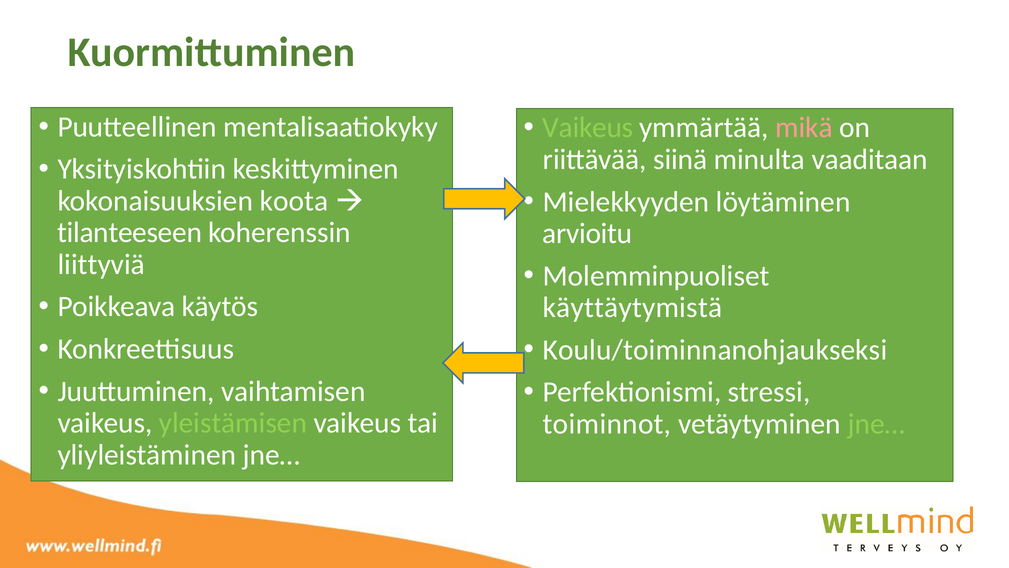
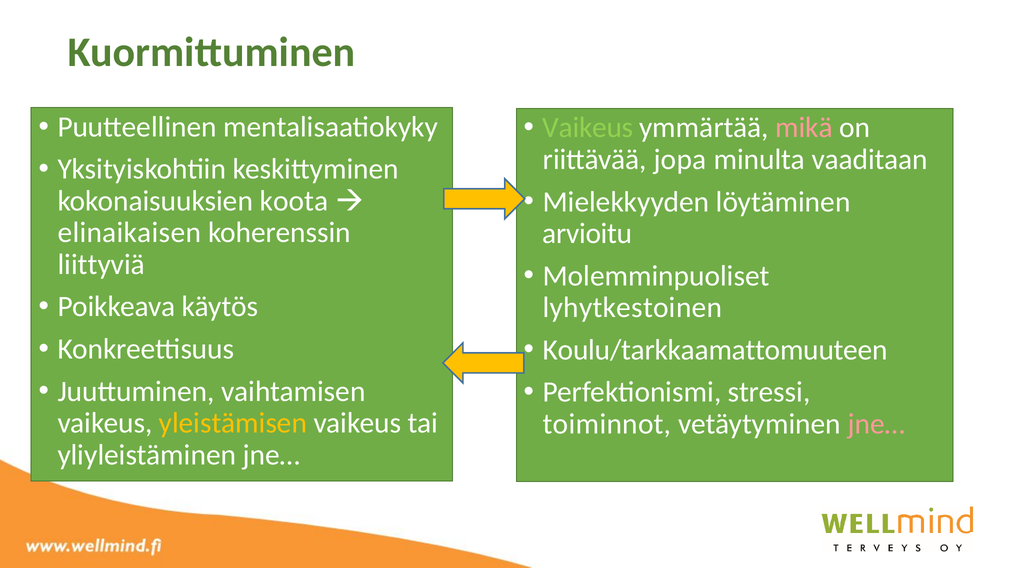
siinä: siinä -> jopa (680, 159)
tilanteeseen: tilanteeseen -> elinaikaisen (129, 233)
käyttäytymistä: käyttäytymistä -> lyhytkestoinen (632, 307)
Koulu/toiminnanohjaukseksi: Koulu/toiminnanohjaukseksi -> Koulu/tarkkaamattomuuteen (715, 350)
yleistämisen colour: light green -> yellow (233, 423)
jne… colour: light green -> pink (876, 424)
